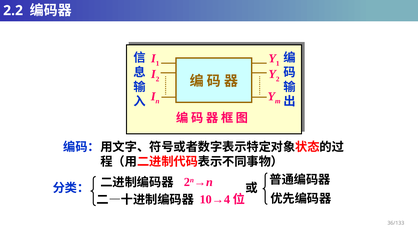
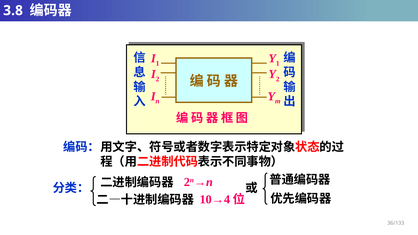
2.2: 2.2 -> 3.8 (13, 11)
